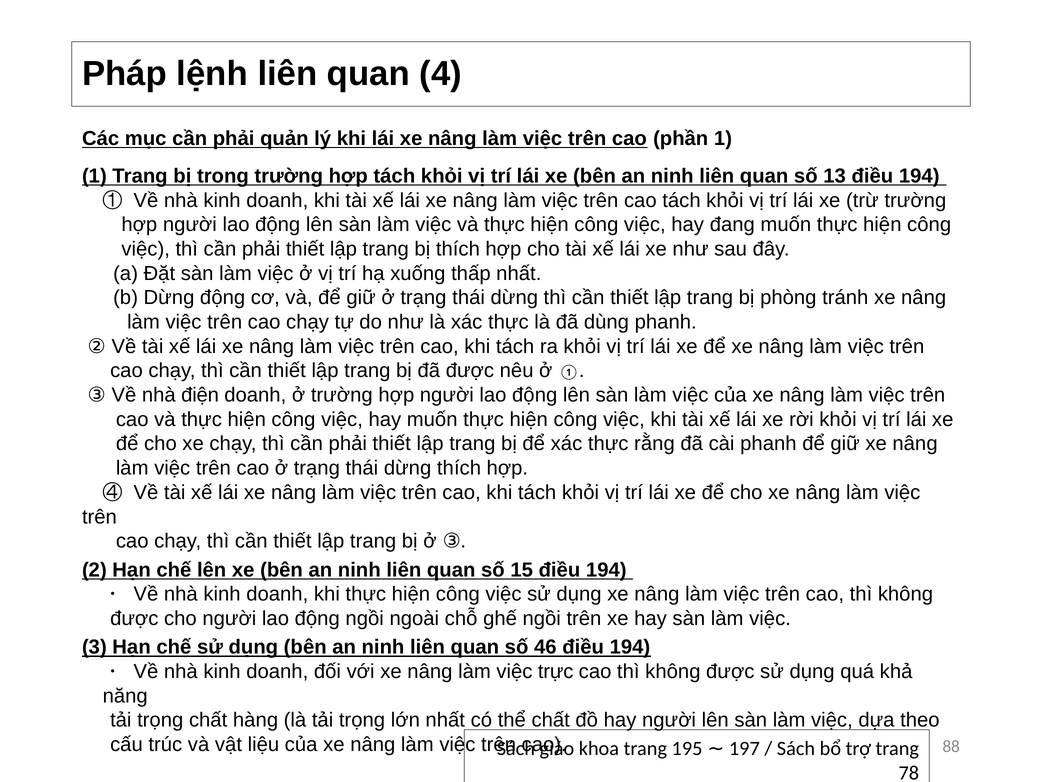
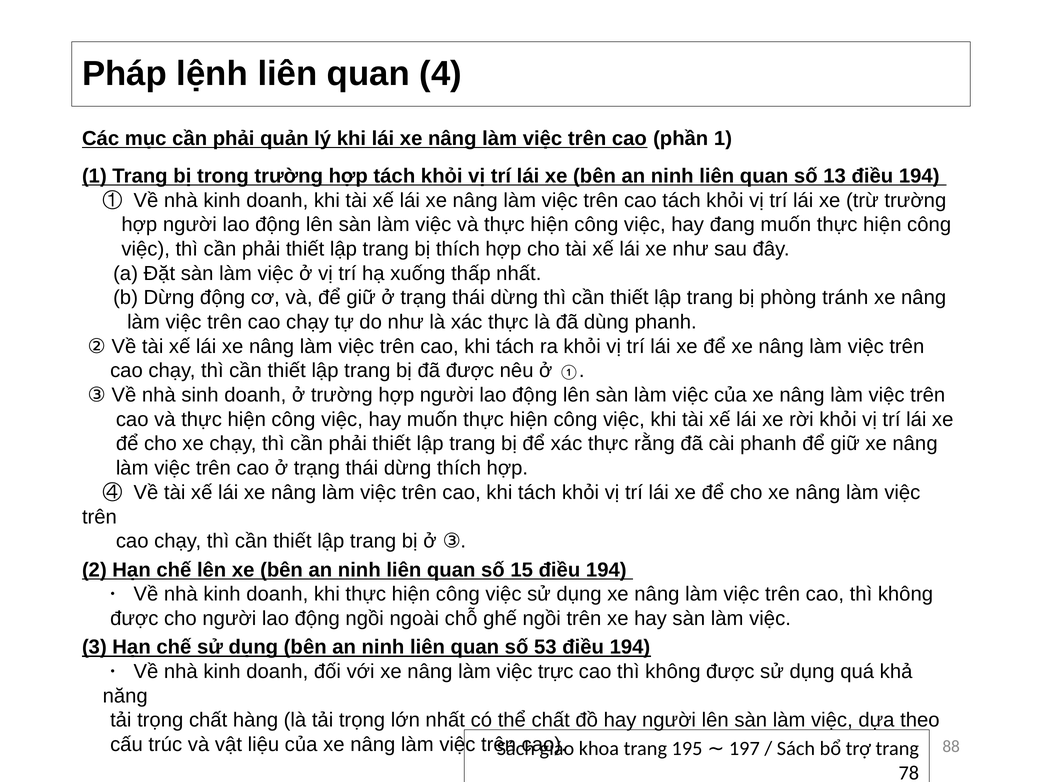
điện: điện -> sinh (200, 395)
46: 46 -> 53 (545, 647)
